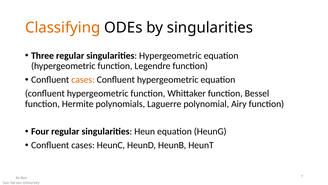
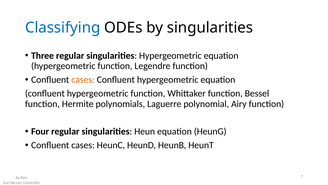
Classifying colour: orange -> blue (63, 28)
